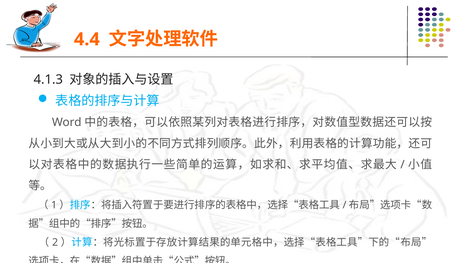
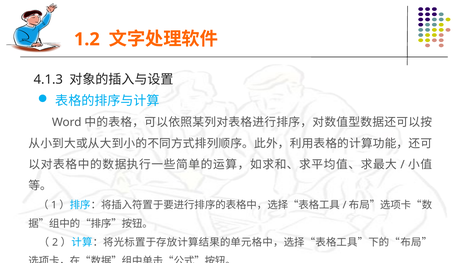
4.4: 4.4 -> 1.2 (87, 39)
